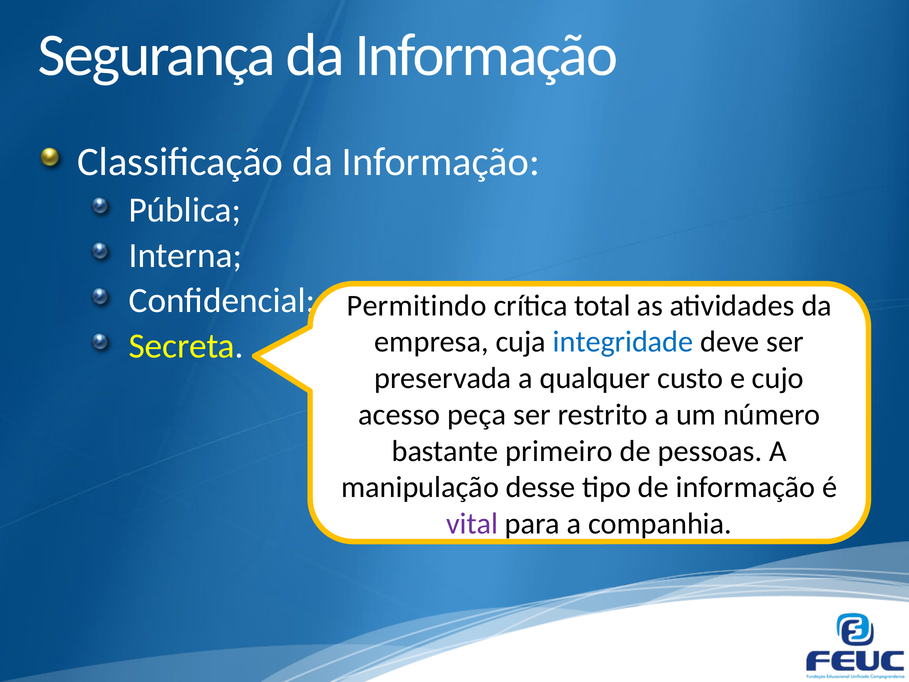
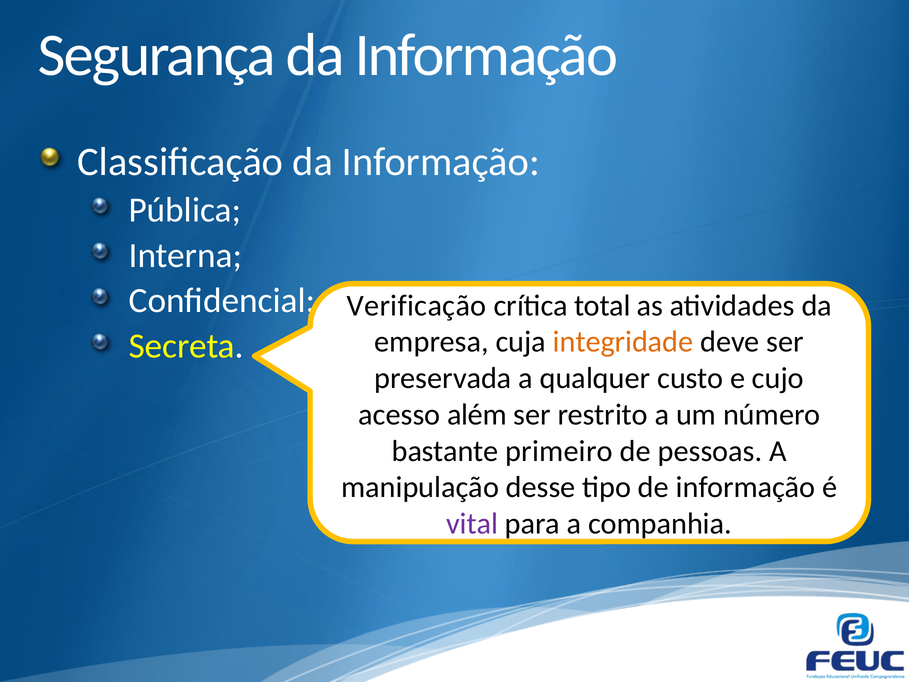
Permitindo: Permitindo -> Verificação (417, 305)
integridade colour: blue -> orange (623, 342)
peça: peça -> além (477, 415)
